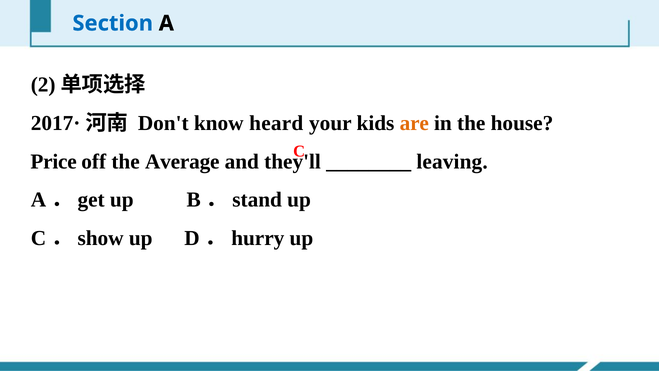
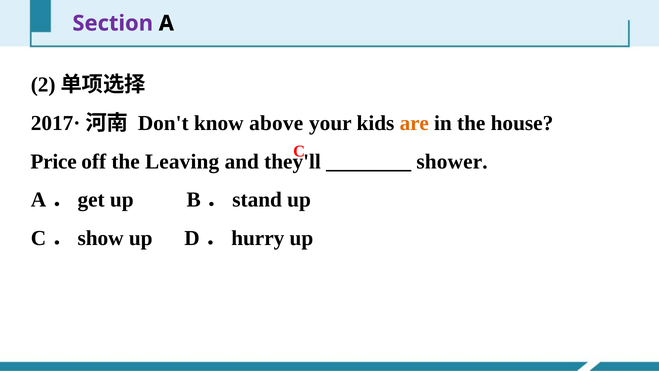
Section colour: blue -> purple (113, 23)
heard: heard -> above (276, 123)
Average: Average -> Leaving (182, 161)
leaving: leaving -> shower (452, 161)
